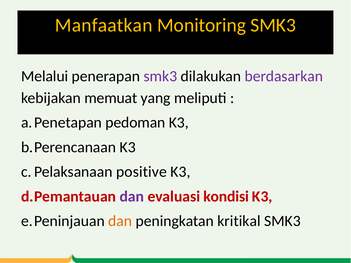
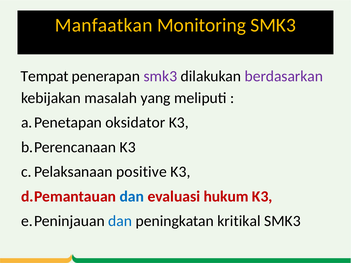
Melalui: Melalui -> Tempat (45, 76)
memuat: memuat -> masalah (111, 98)
pedoman: pedoman -> oksidator (135, 123)
dan colour: purple -> blue (132, 197)
kondisi: kondisi -> hukum (226, 197)
dan colour: orange -> blue (120, 221)
